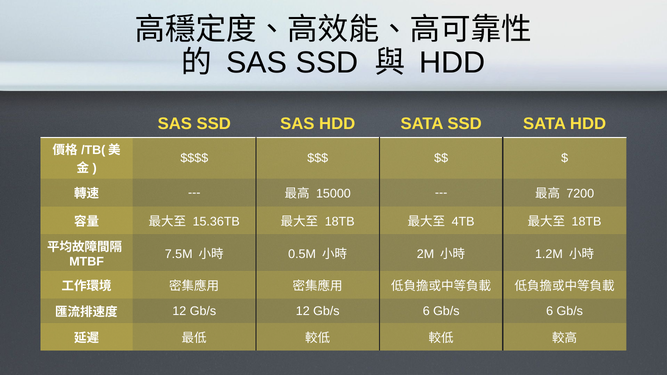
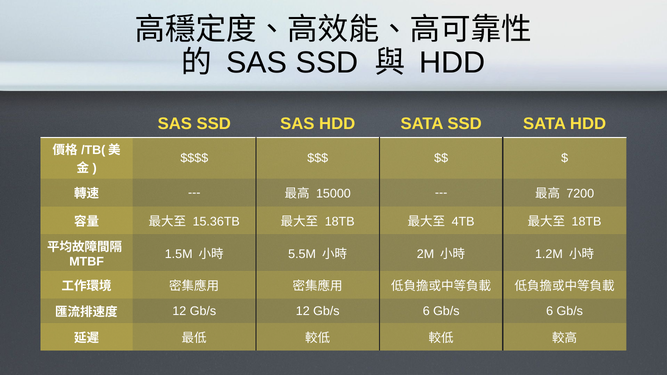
7.5M: 7.5M -> 1.5M (179, 254)
0.5M: 0.5M -> 5.5M (302, 254)
